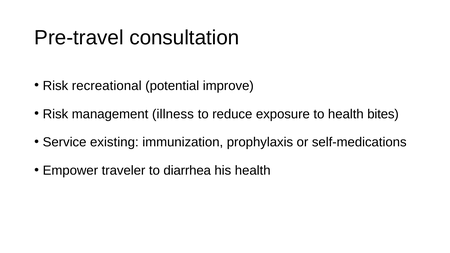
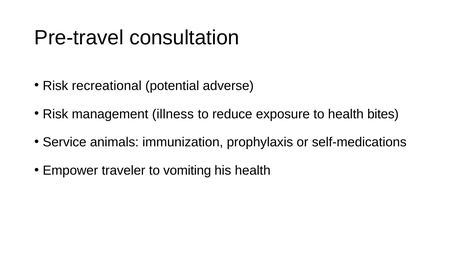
improve: improve -> adverse (228, 86)
existing: existing -> animals (114, 142)
diarrhea: diarrhea -> vomiting (187, 171)
